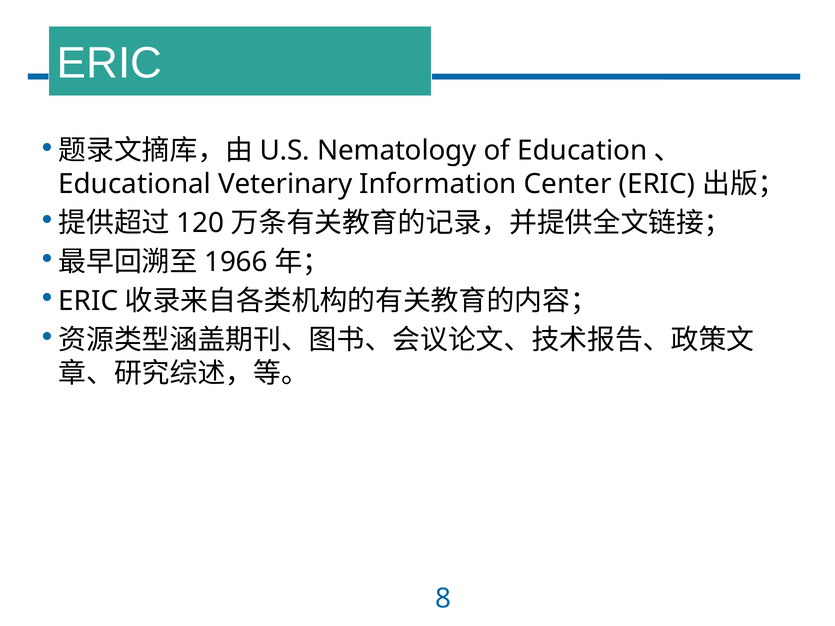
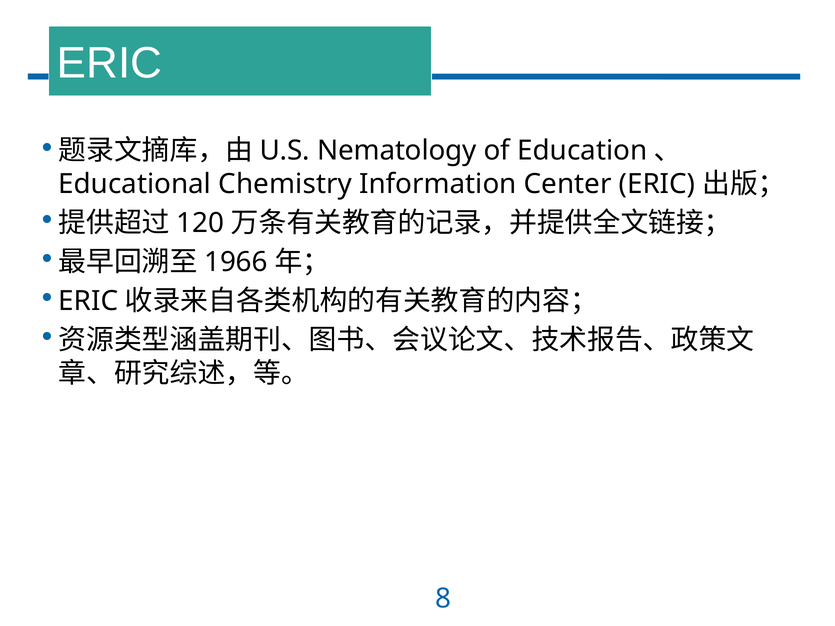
Veterinary: Veterinary -> Chemistry (285, 184)
